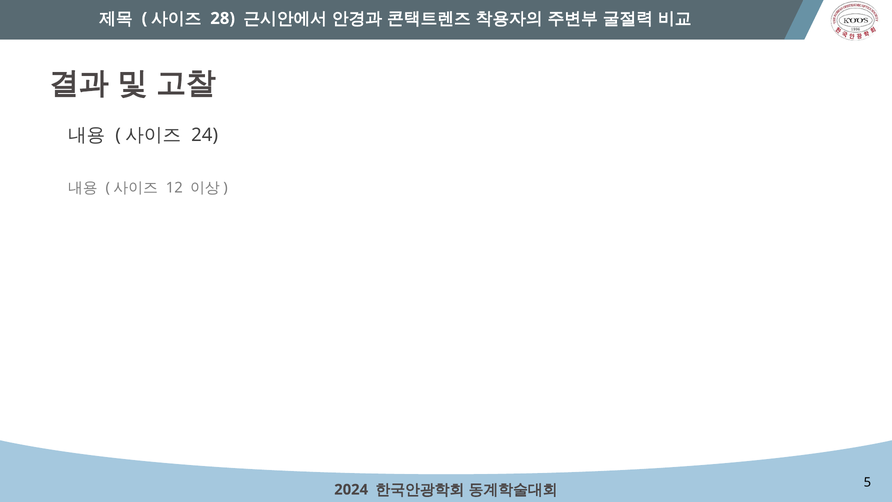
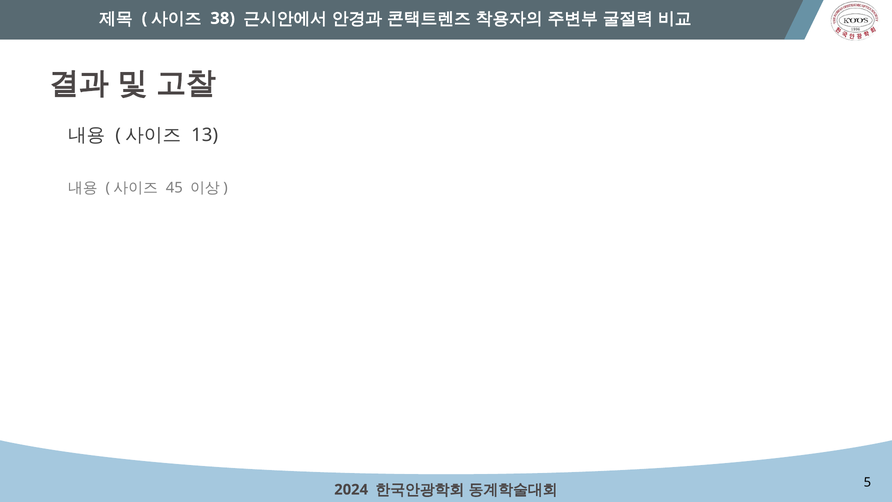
28: 28 -> 38 (223, 18)
24: 24 -> 13 (205, 135)
12: 12 -> 45 (174, 188)
